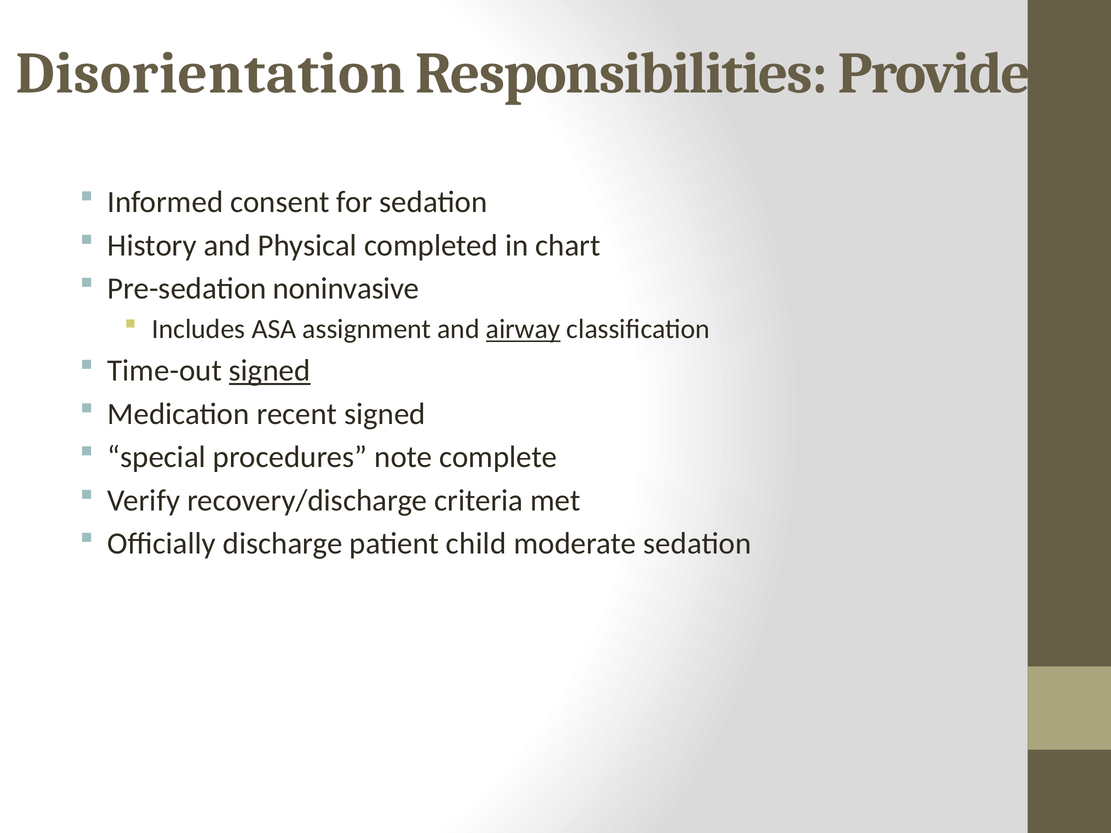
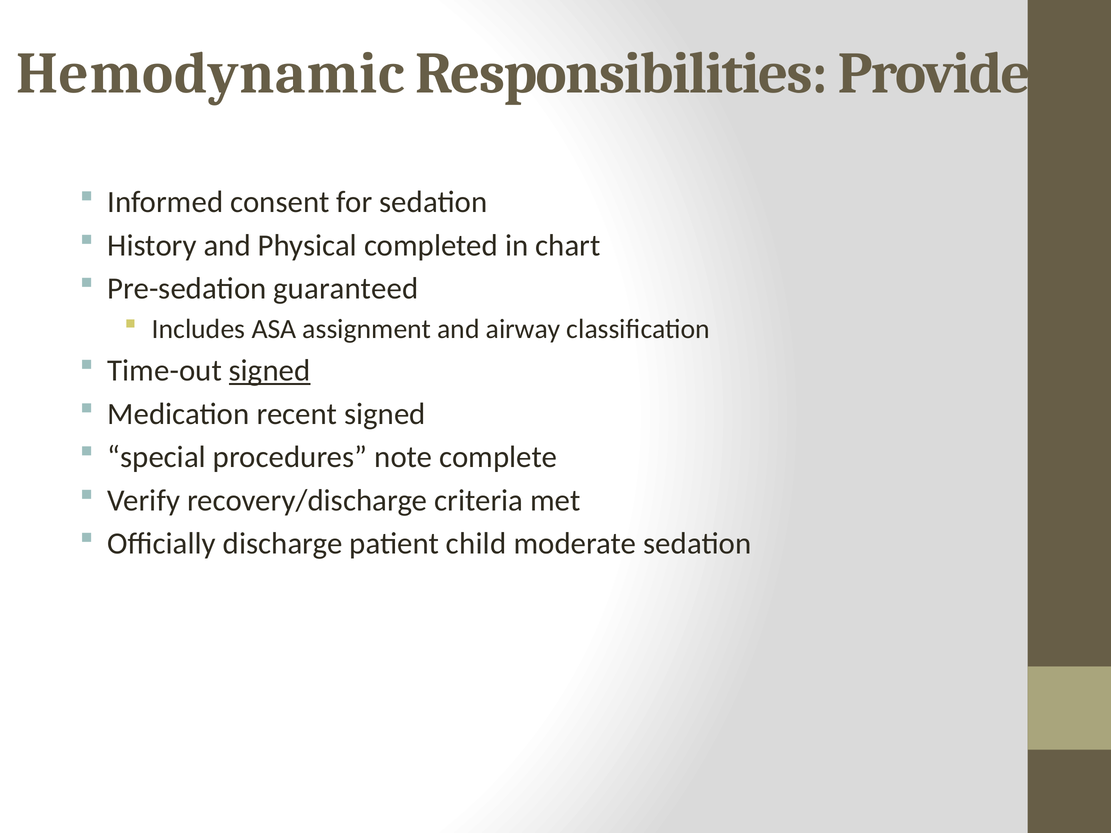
Disorientation: Disorientation -> Hemodynamic (210, 74)
noninvasive: noninvasive -> guaranteed (346, 289)
airway underline: present -> none (523, 329)
